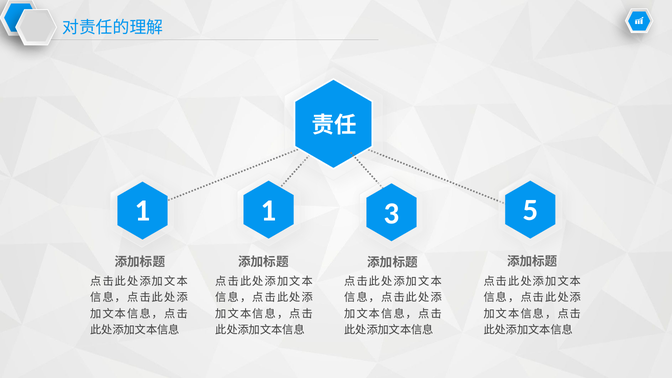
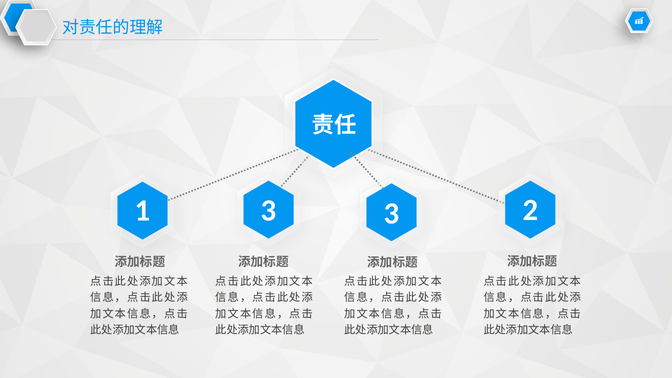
1 1: 1 -> 3 (269, 210)
5: 5 -> 2 (531, 210)
